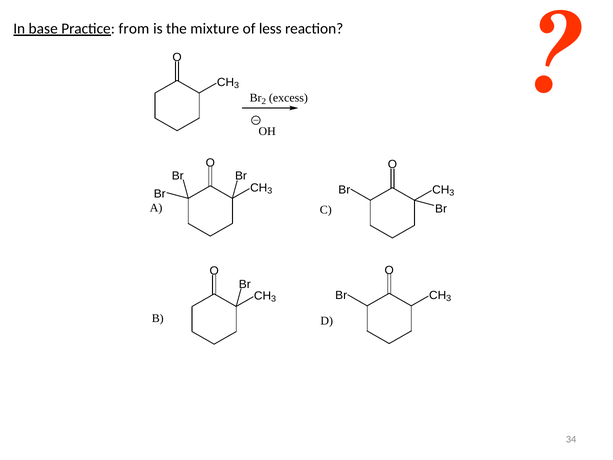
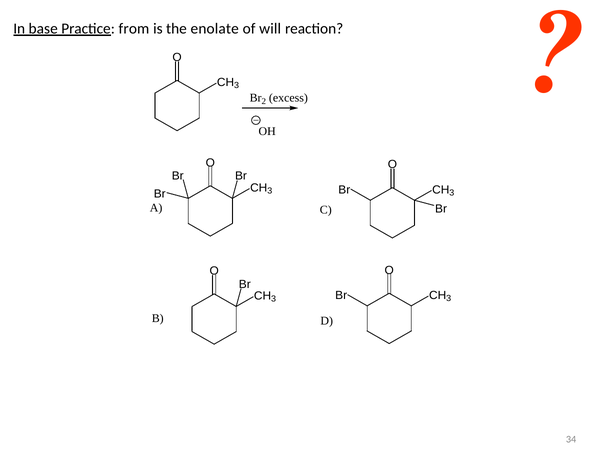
mixture: mixture -> enolate (215, 29)
less: less -> will (270, 29)
